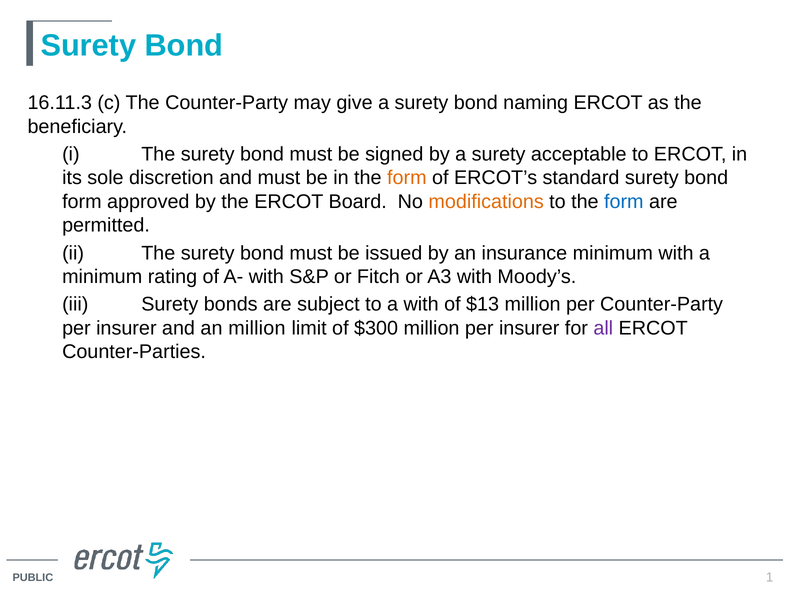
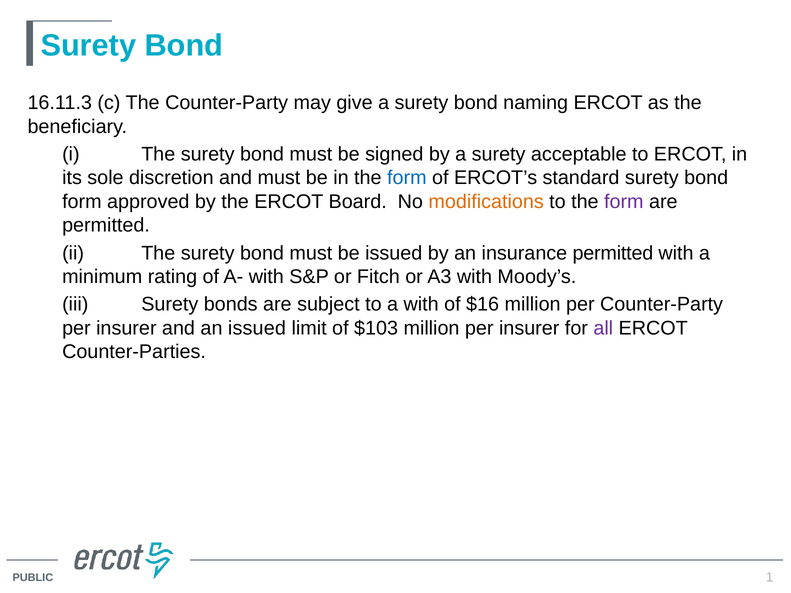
form colour: orange -> blue (407, 178)
form colour: blue -> purple (624, 202)
insurance minimum: minimum -> permitted (613, 253)
$13: $13 -> $16 (483, 305)
an million: million -> issued (257, 328)
$300: $300 -> $103 (376, 328)
